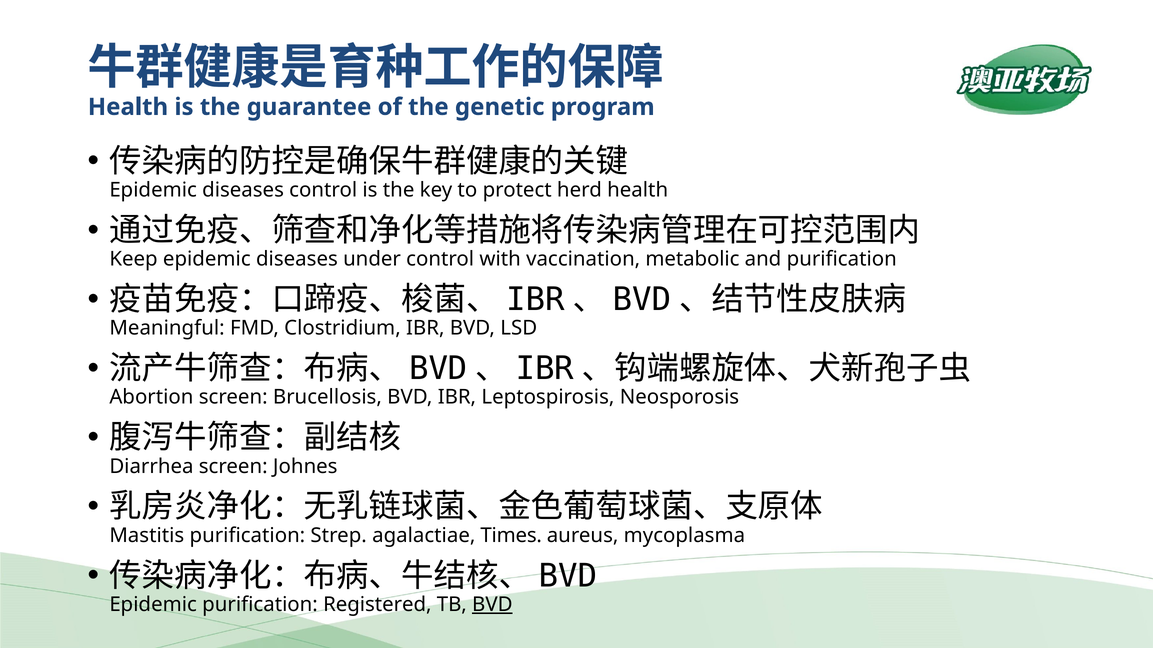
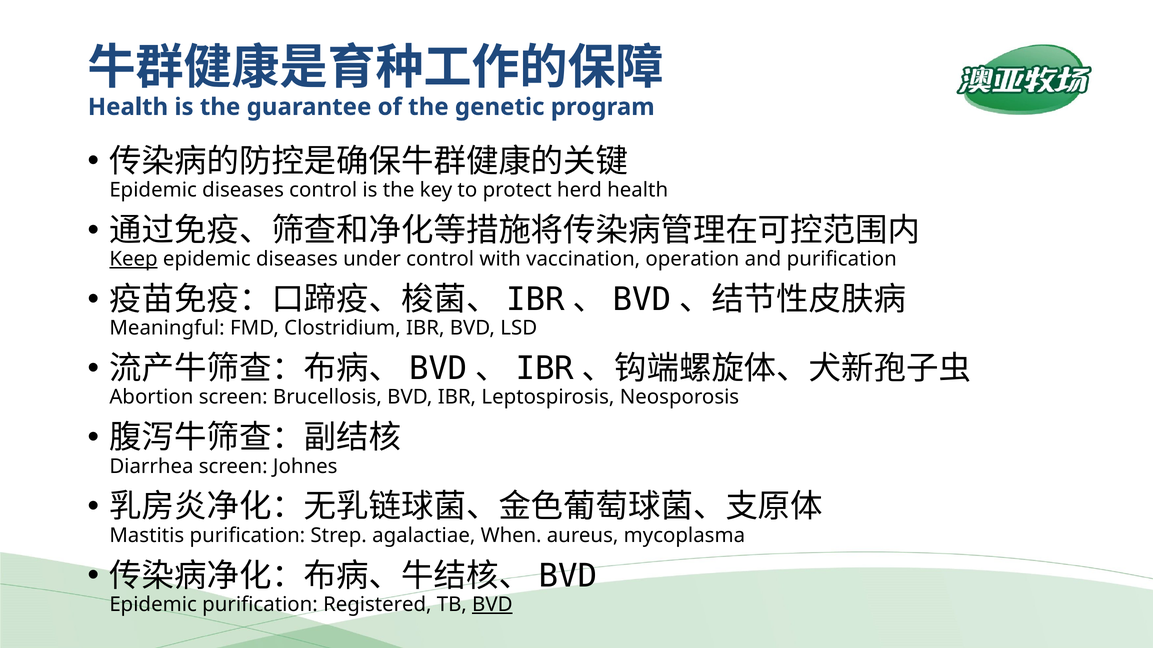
Keep underline: none -> present (134, 259)
metabolic: metabolic -> operation (692, 259)
Times: Times -> When (511, 536)
